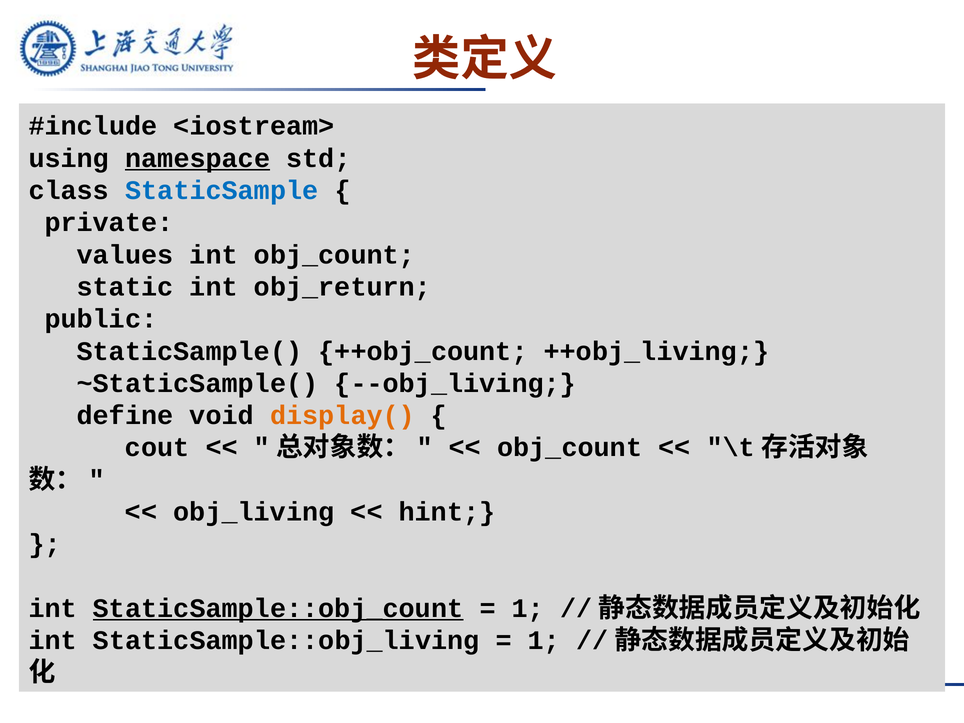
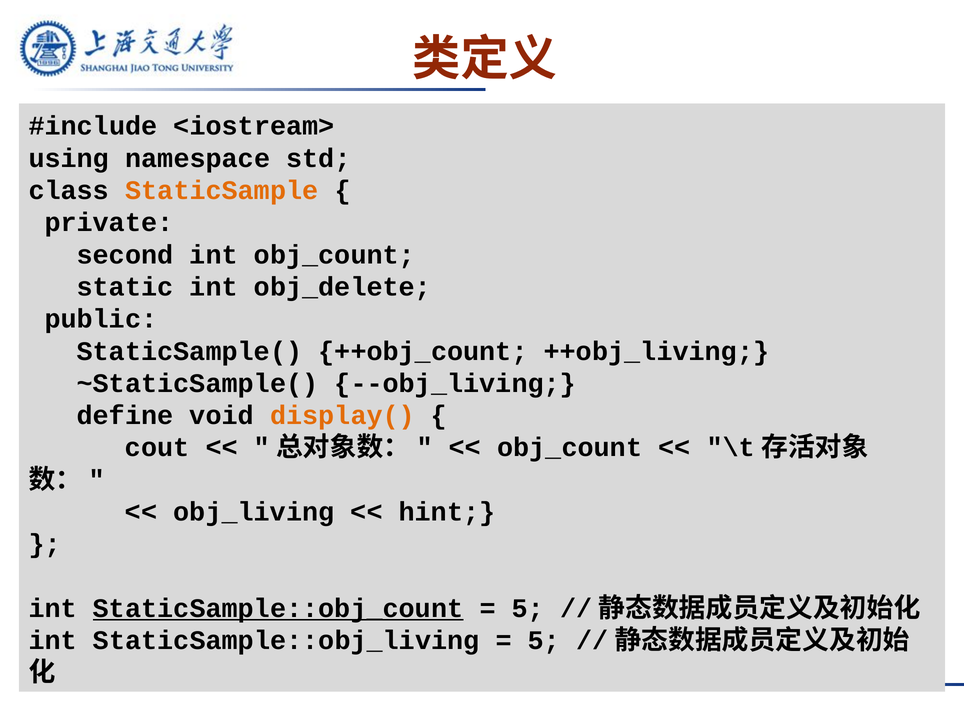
namespace underline: present -> none (198, 158)
StaticSample colour: blue -> orange (222, 190)
values: values -> second (125, 255)
obj_return: obj_return -> obj_delete (342, 287)
1: 1 -> 5 (528, 608)
1: 1 -> 5 (544, 640)
